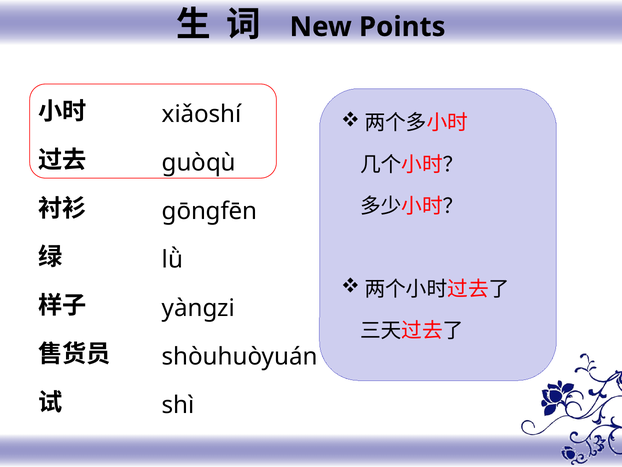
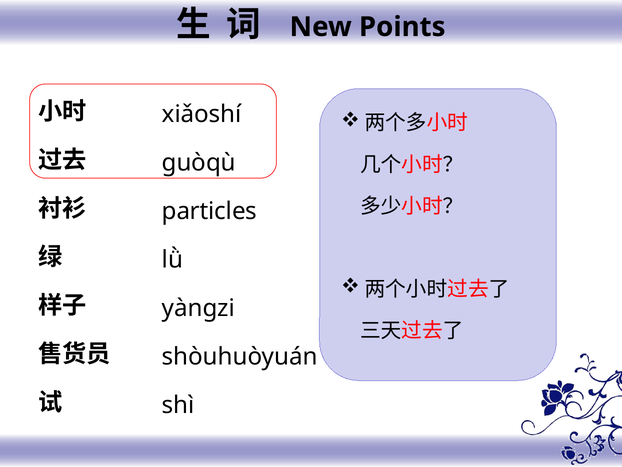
ɡōngfēn: ɡōngfēn -> particles (209, 211)
